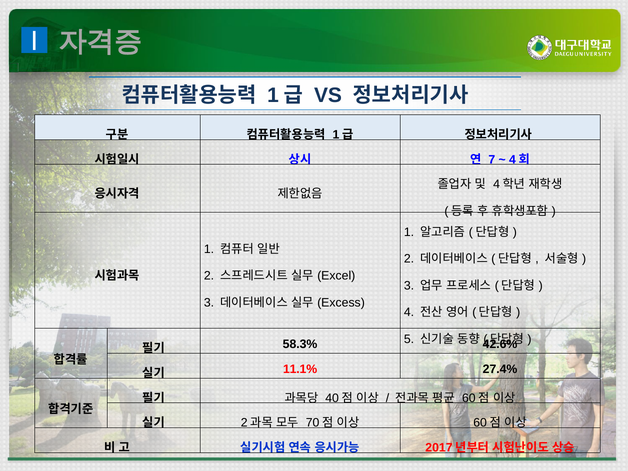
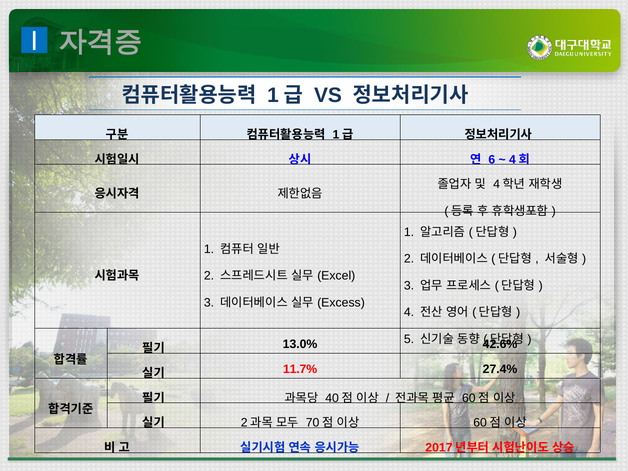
7: 7 -> 6 (492, 160)
58.3%: 58.3% -> 13.0% (300, 344)
11.1%: 11.1% -> 11.7% (300, 369)
